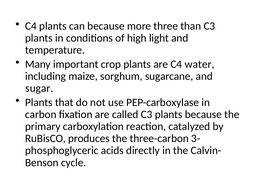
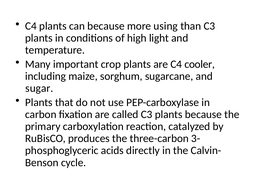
three: three -> using (166, 26)
water: water -> cooler (200, 64)
